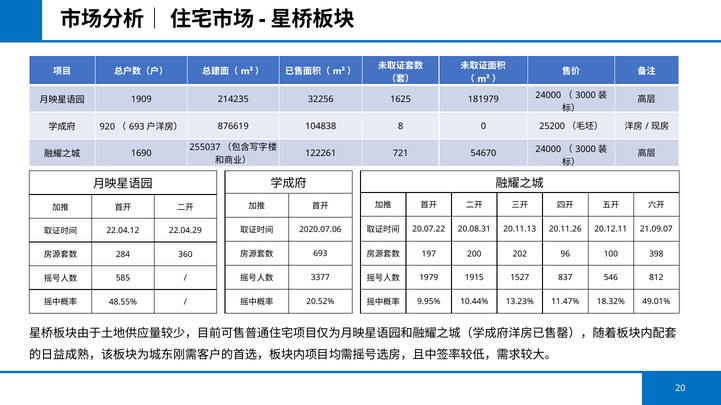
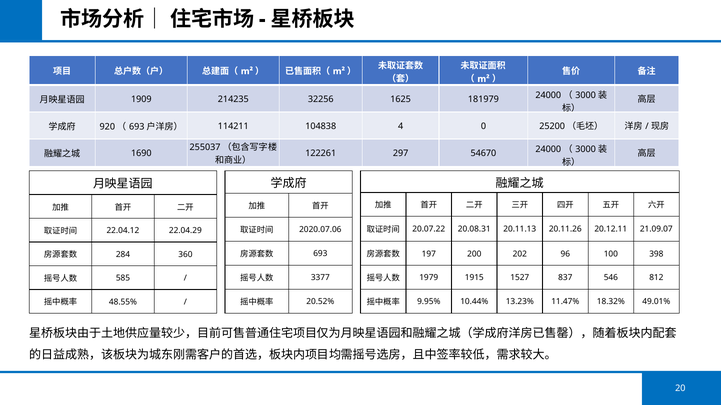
876619: 876619 -> 114211 (233, 126)
8: 8 -> 4 (401, 126)
721: 721 -> 297 (401, 154)
